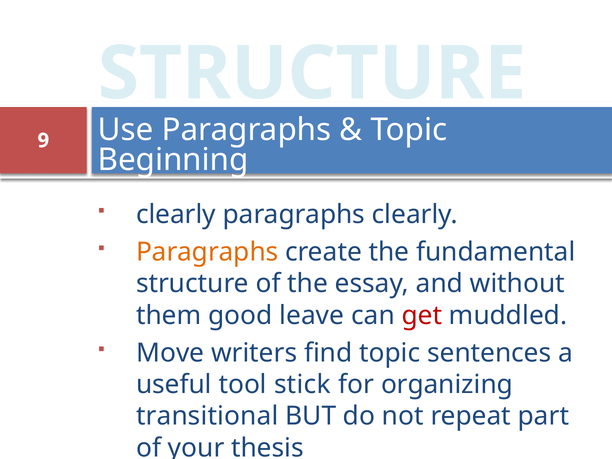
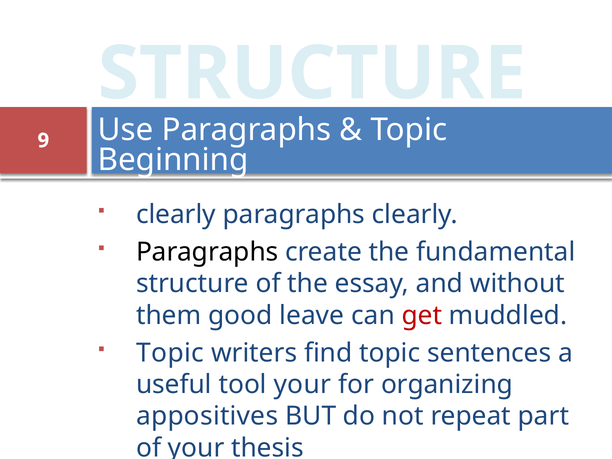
Paragraphs colour: orange -> black (207, 252)
Move: Move -> Topic (170, 353)
tool stick: stick -> your (302, 385)
transitional: transitional -> appositives (207, 416)
